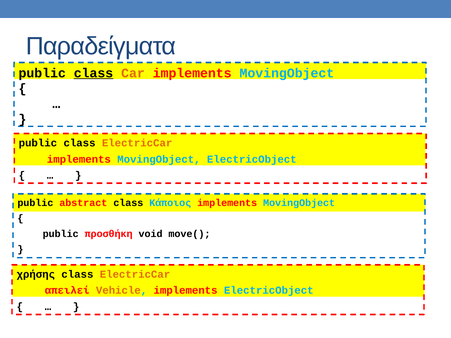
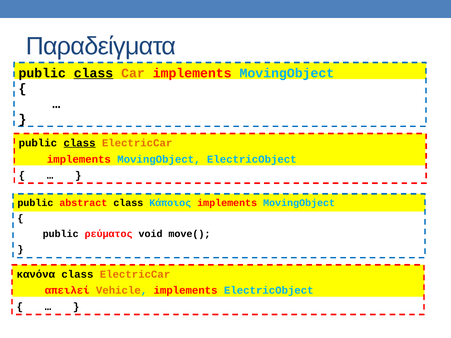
class underline: none -> present (80, 143)
προσθήκη: προσθήκη -> ρεύματος (109, 234)
χρήσης: χρήσης -> κανόνα (36, 274)
